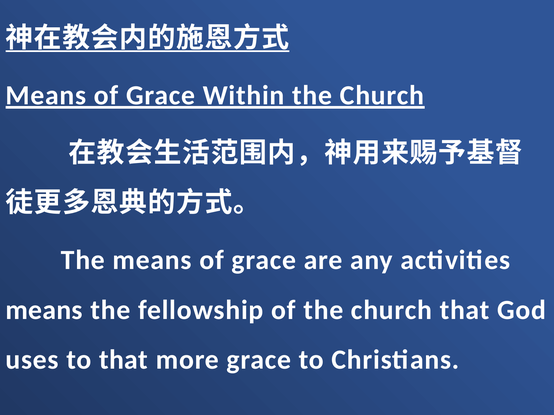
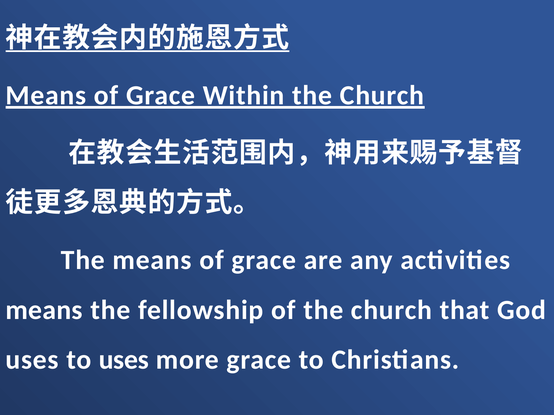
to that: that -> uses (124, 360)
